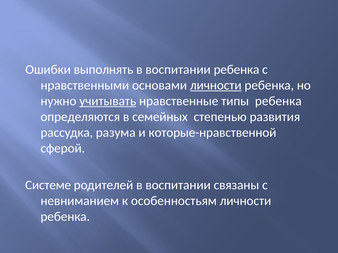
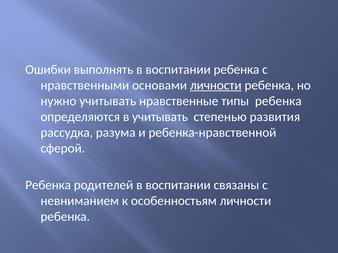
учитывать underline: present -> none (108, 101)
в семейных: семейных -> учитывать (160, 117)
которые-нравственной: которые-нравственной -> ребенка-нравственной (212, 133)
Системе: Системе -> Ребенка (48, 185)
